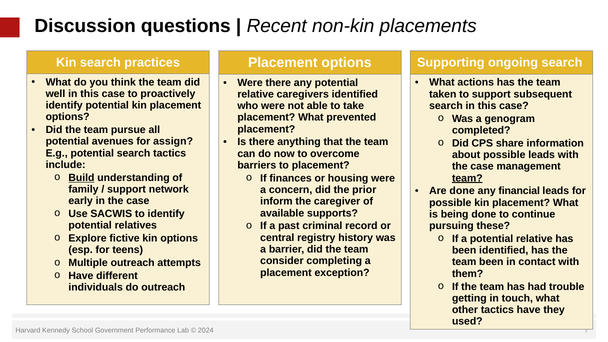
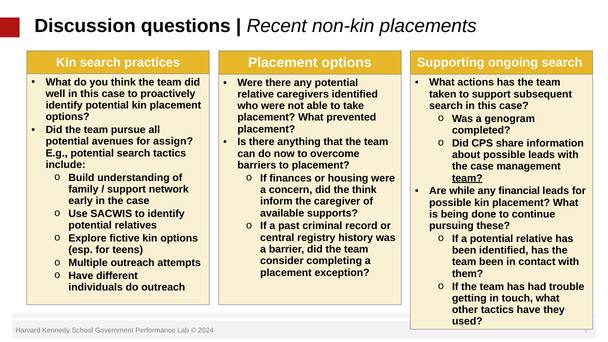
Build underline: present -> none (81, 178)
the prior: prior -> think (364, 190)
Are done: done -> while (462, 191)
